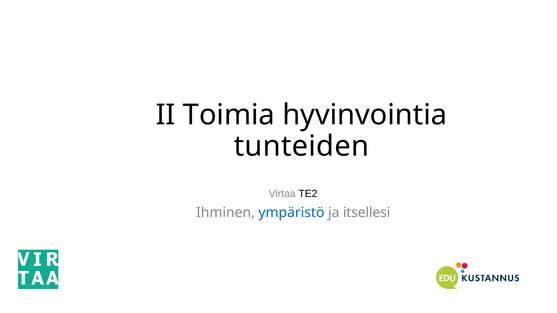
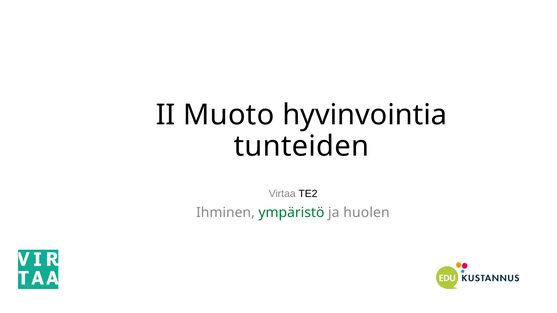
Toimia: Toimia -> Muoto (229, 115)
ympäristö colour: blue -> green (291, 213)
itsellesi: itsellesi -> huolen (366, 213)
